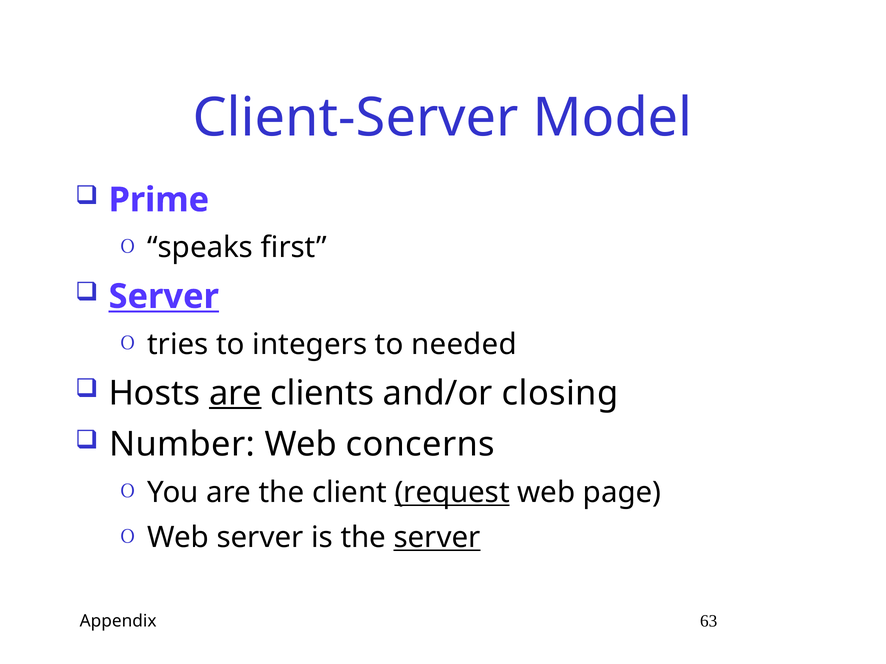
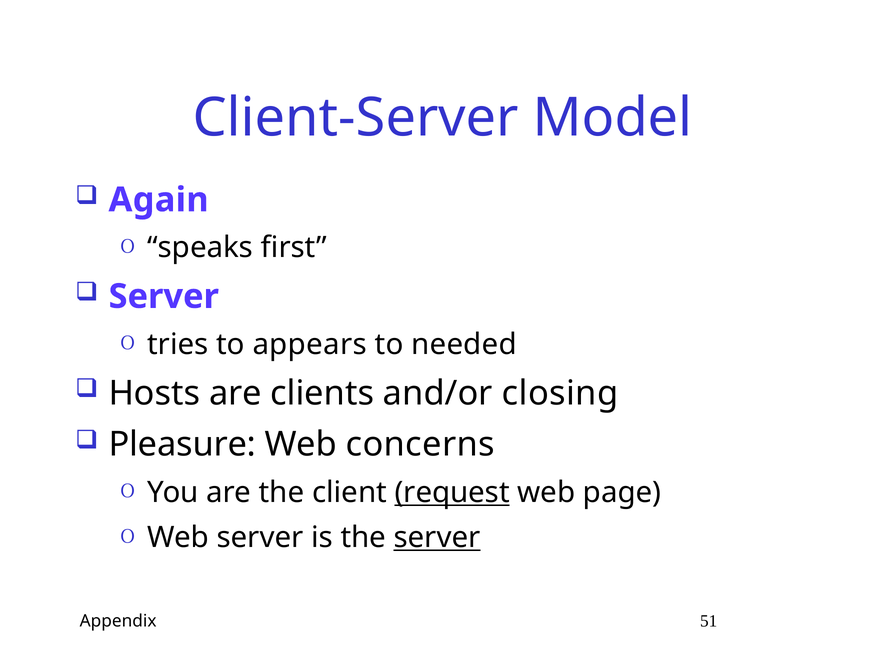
Prime: Prime -> Again (159, 200)
Server underline: present -> none (164, 297)
integers: integers -> appears (310, 345)
are underline: present -> none (235, 393)
Number: Number -> Pleasure (182, 445)
63: 63 -> 51 (709, 621)
